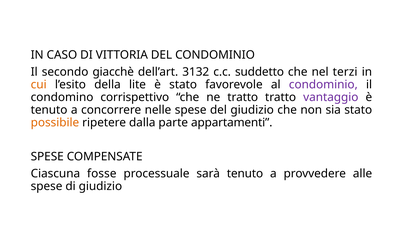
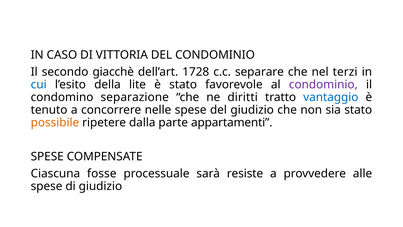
3132: 3132 -> 1728 (196, 72)
suddetto: suddetto -> separare (259, 72)
cui colour: orange -> blue (39, 84)
corrispettivo: corrispettivo -> separazione (135, 97)
ne tratto: tratto -> diritti (243, 97)
vantaggio colour: purple -> blue (331, 97)
sarà tenuto: tenuto -> resiste (245, 173)
